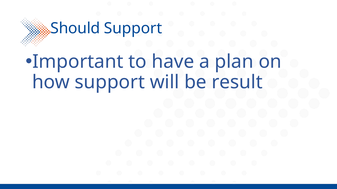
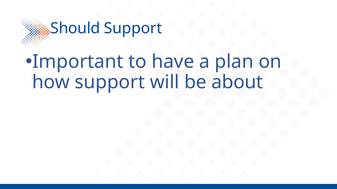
result: result -> about (237, 82)
